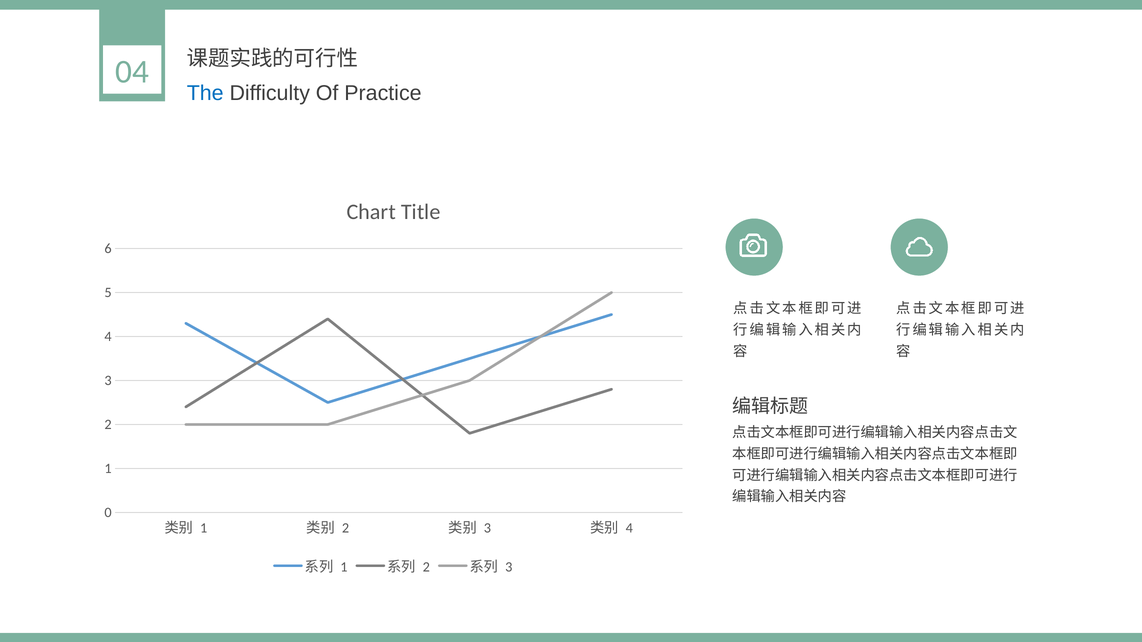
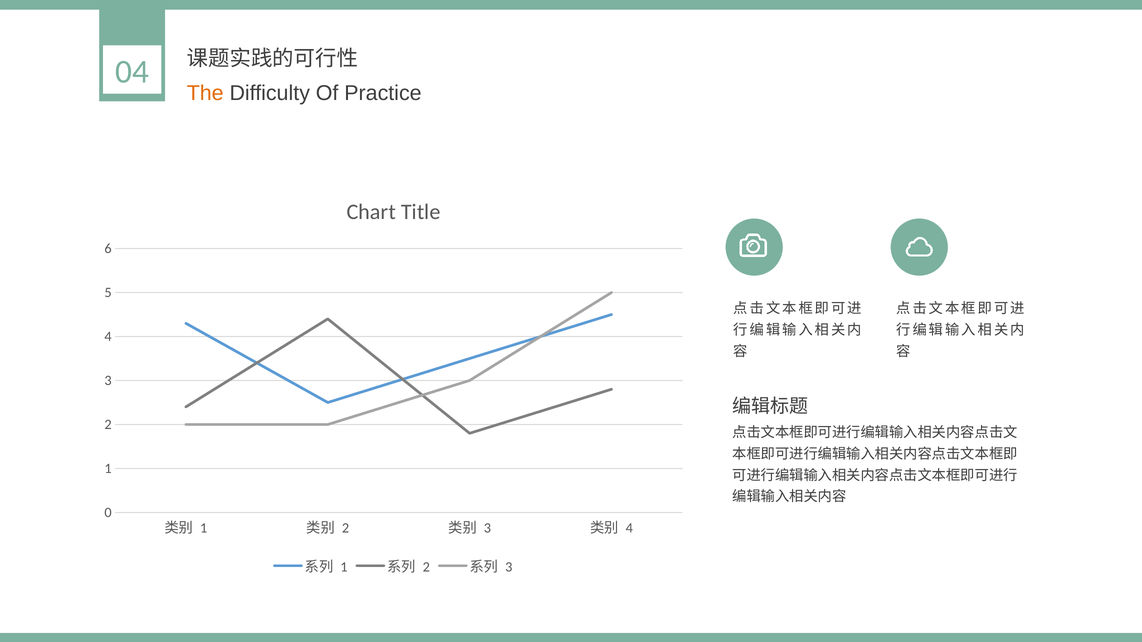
The colour: blue -> orange (205, 93)
